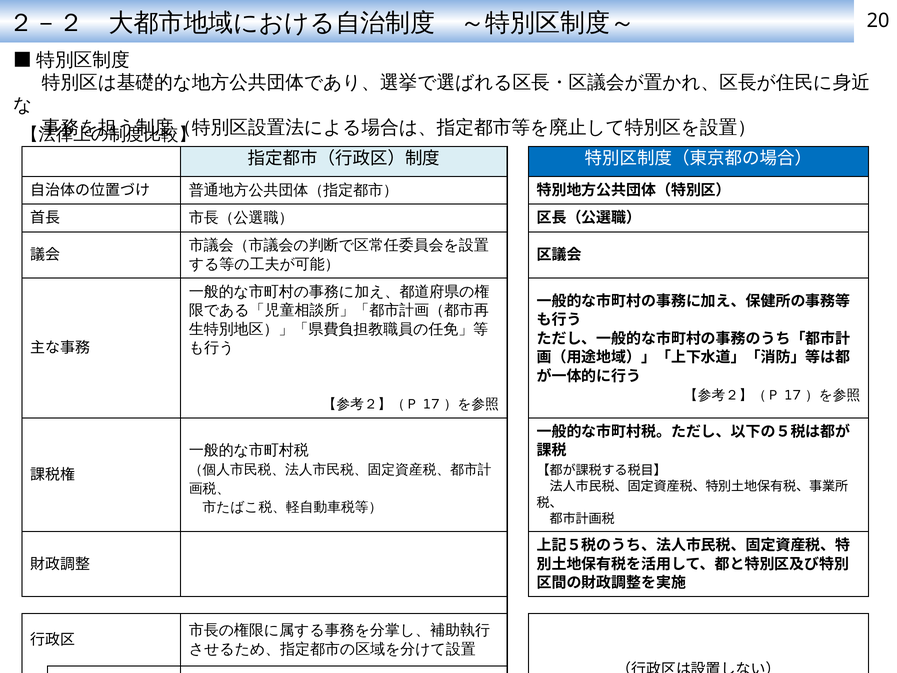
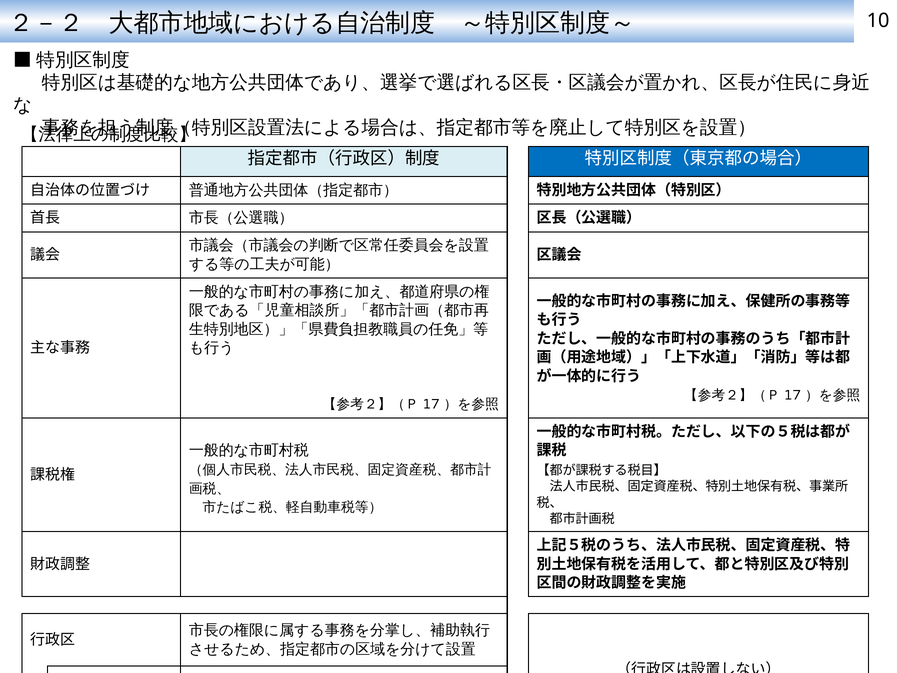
20: 20 -> 10 (878, 21)
